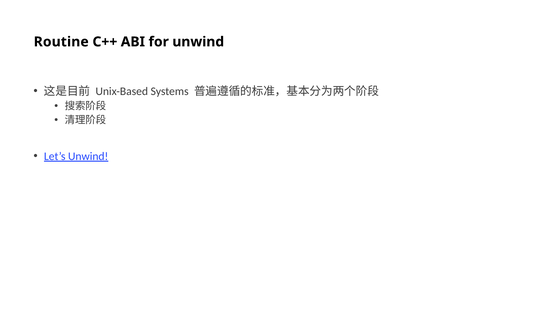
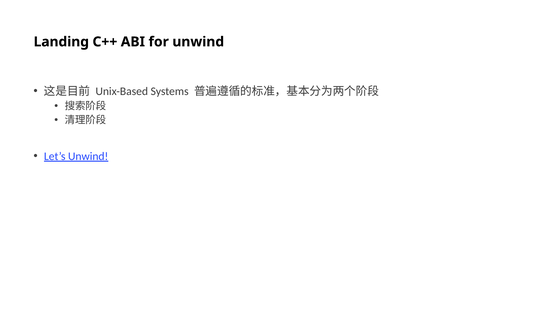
Routine: Routine -> Landing (61, 42)
